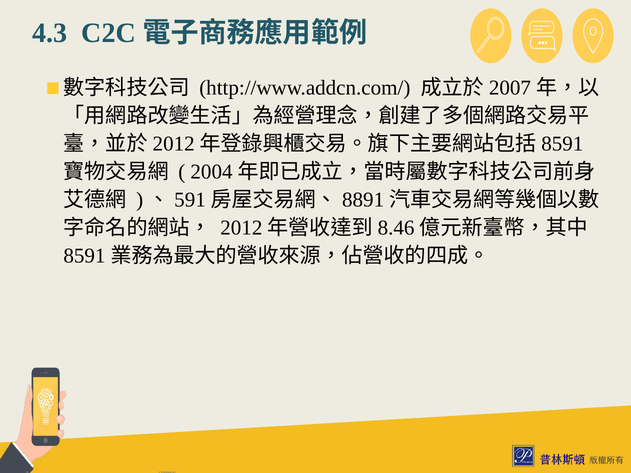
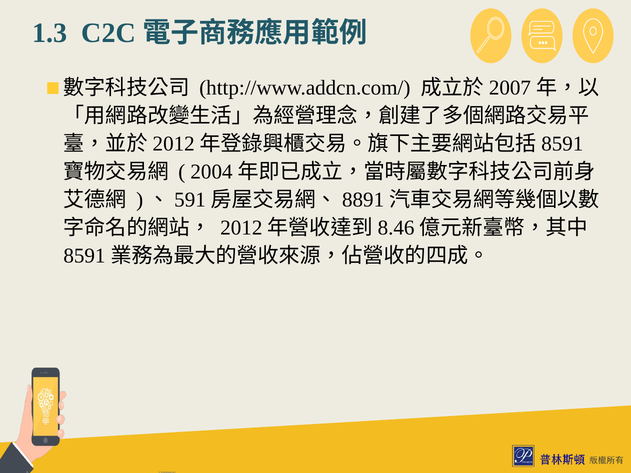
4.3: 4.3 -> 1.3 (50, 33)
